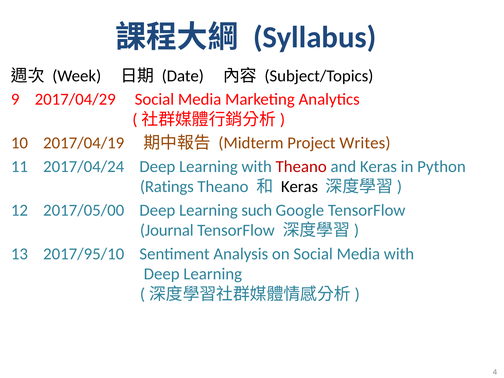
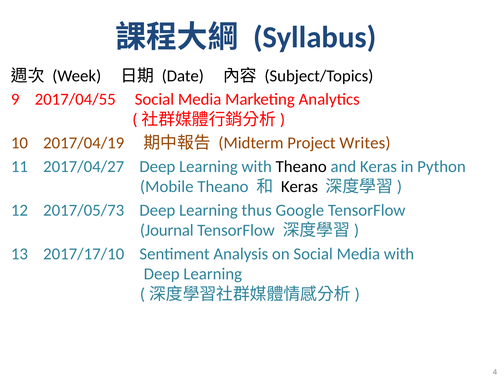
2017/04/29: 2017/04/29 -> 2017/04/55 (75, 99)
2017/04/24: 2017/04/24 -> 2017/04/27 (84, 167)
Theano colour: red -> black (301, 167)
Ratings: Ratings -> Mobile (167, 187)
2017/05/00: 2017/05/00 -> 2017/05/73 (84, 210)
such: such -> thus (257, 210)
2017/95/10: 2017/95/10 -> 2017/17/10 (84, 254)
